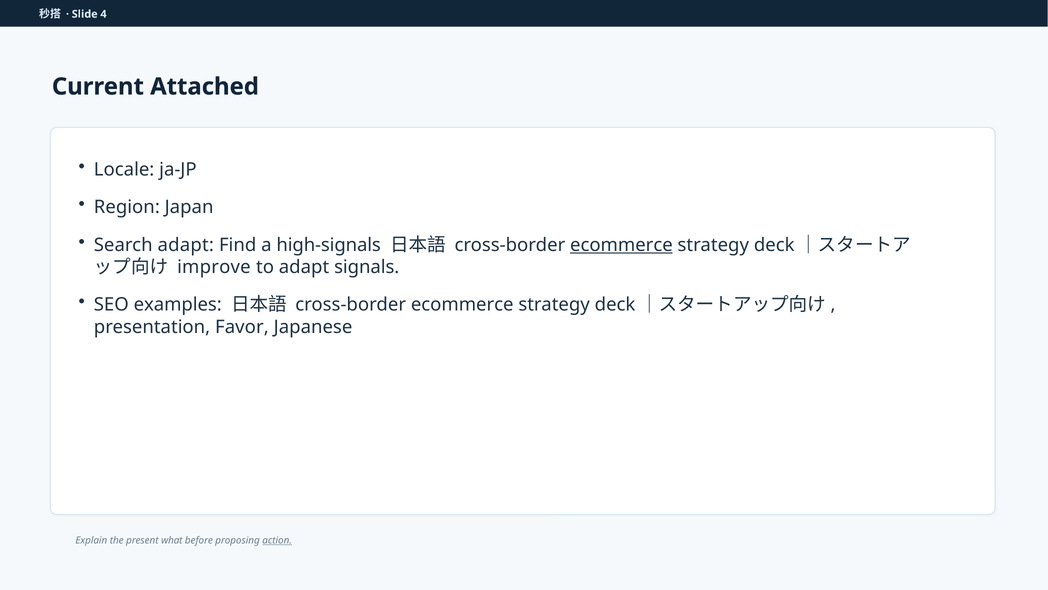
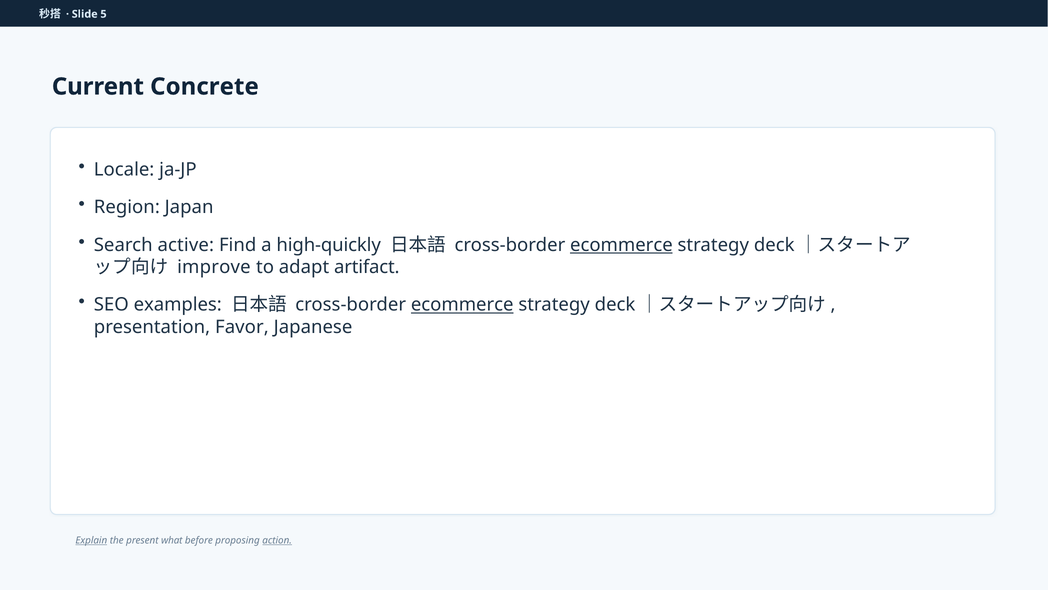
4: 4 -> 5 (104, 14)
Attached: Attached -> Concrete (204, 87)
Search adapt: adapt -> active (186, 245)
high-signals: high-signals -> high-quickly (329, 245)
signals: signals -> artifact (367, 267)
ecommerce underline: none -> present (462, 305)
Explain underline: none -> present (91, 540)
